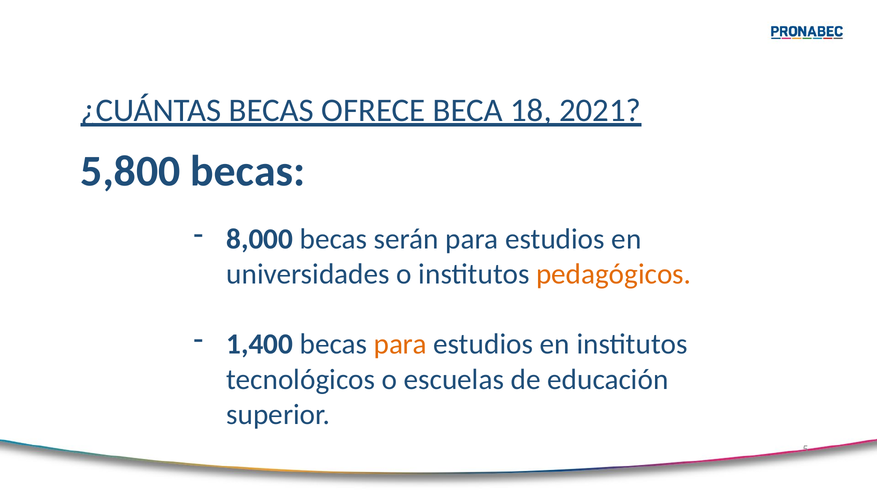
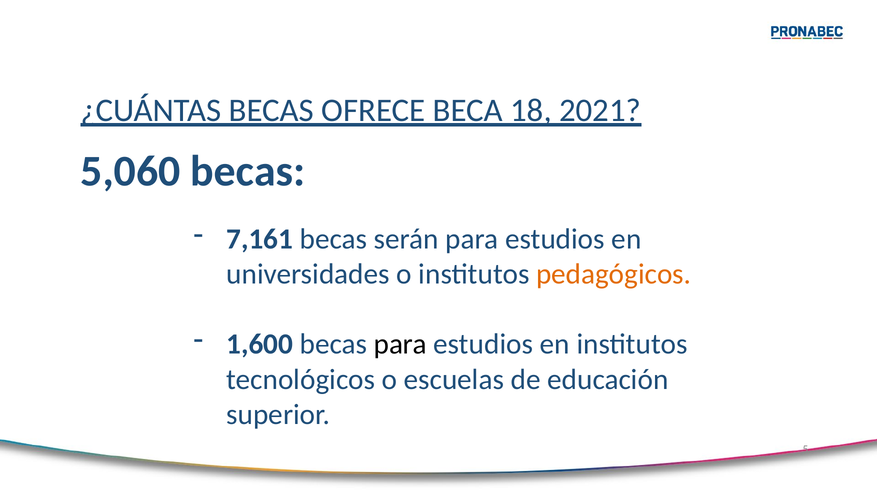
5,800: 5,800 -> 5,060 (130, 171)
8,000: 8,000 -> 7,161 (260, 239)
1,400: 1,400 -> 1,600 (260, 345)
para colour: orange -> black (400, 345)
